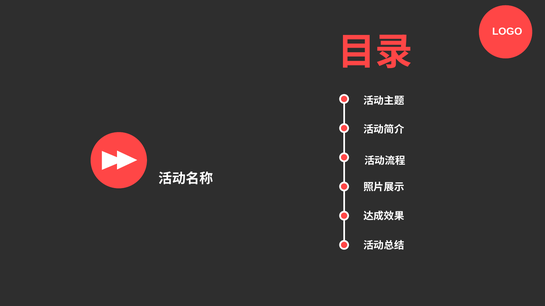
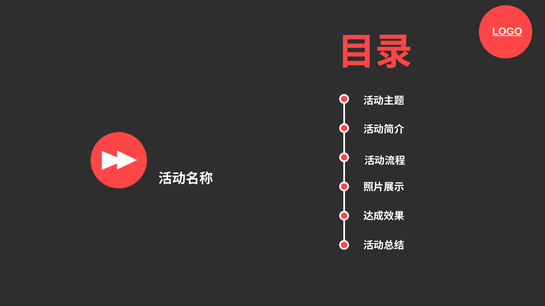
LOGO underline: none -> present (507, 31)
